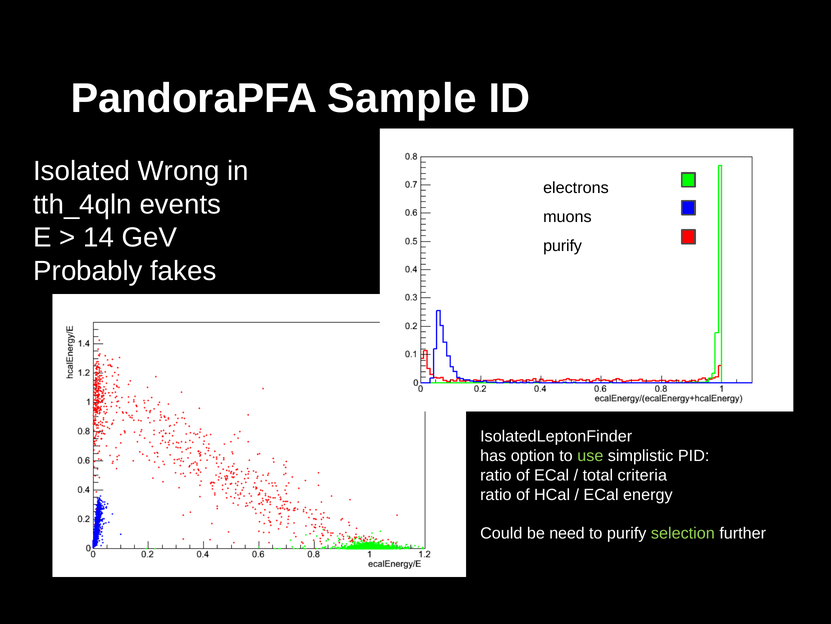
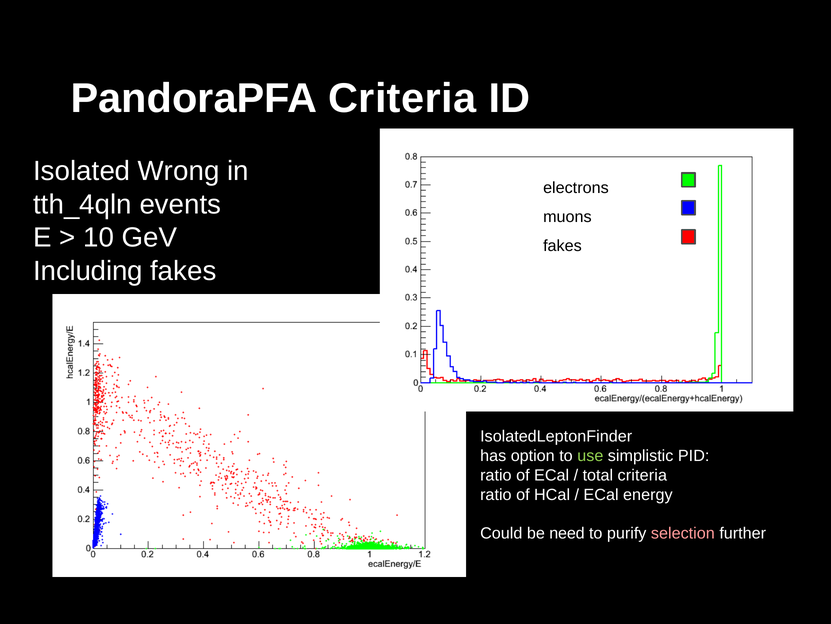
PandoraPFA Sample: Sample -> Criteria (402, 98)
14: 14 -> 10 (99, 237)
purify: purify -> fakes (562, 246)
Probably: Probably -> Including (88, 271)
selection colour: light green -> pink (683, 533)
